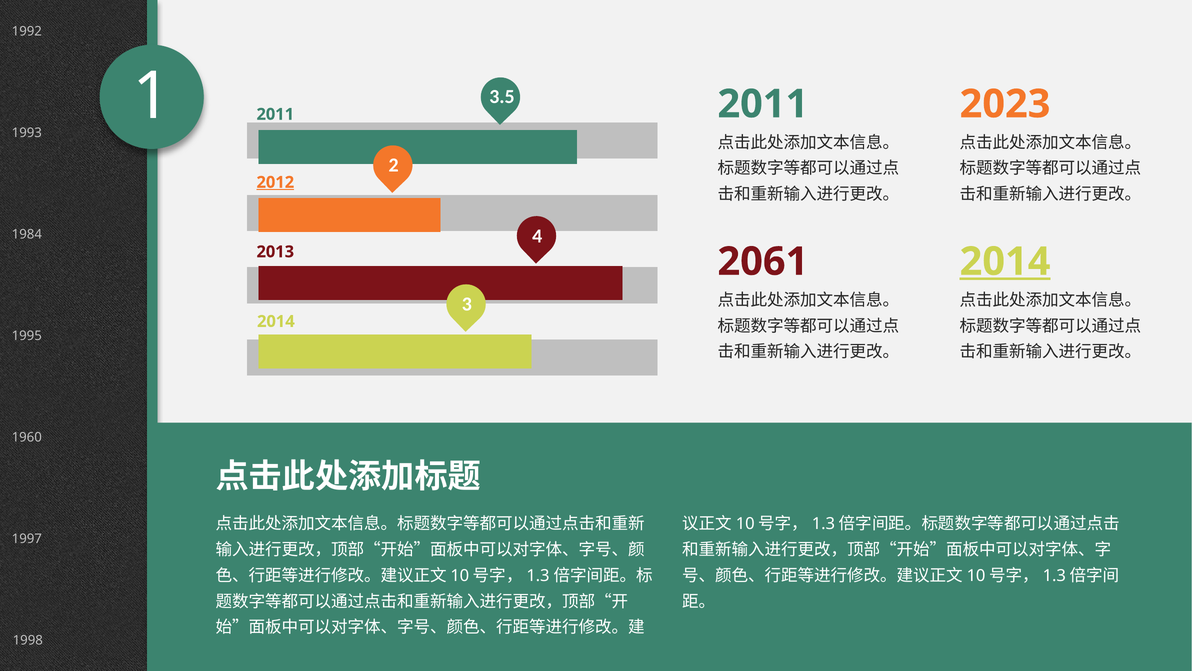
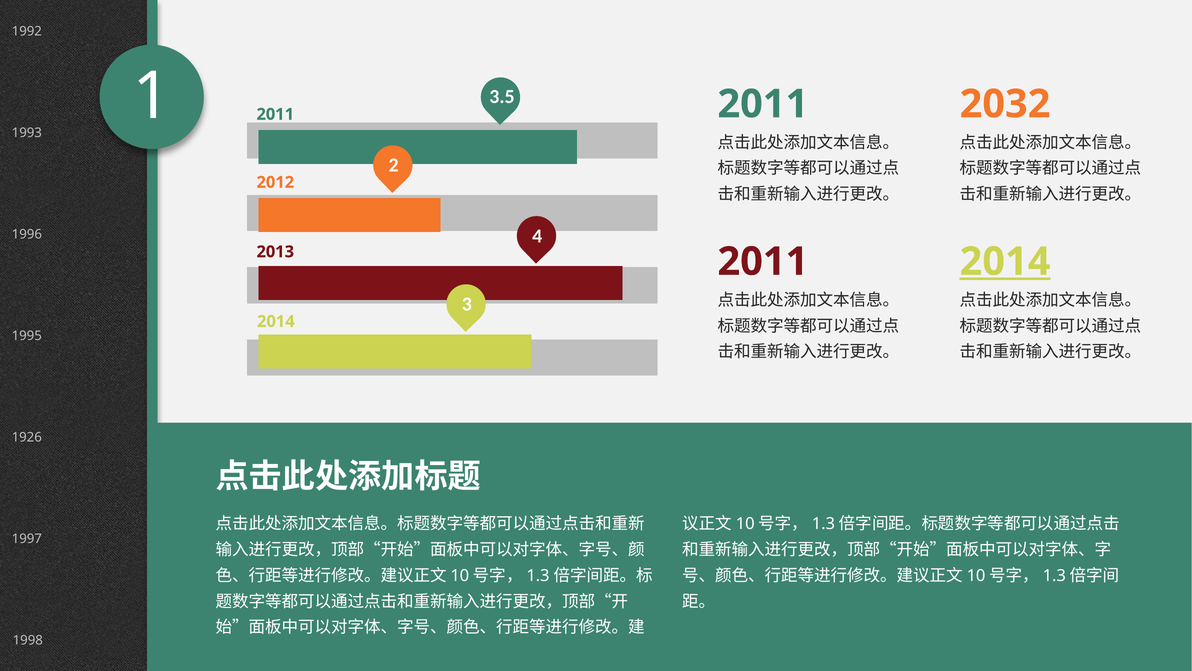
2023: 2023 -> 2032 (1005, 104)
2012 underline: present -> none (275, 182)
1984: 1984 -> 1996 (27, 234)
2061: 2061 -> 2011 (763, 262)
1960: 1960 -> 1926 (27, 437)
